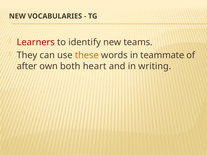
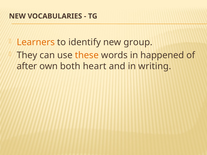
Learners colour: red -> orange (36, 42)
teams: teams -> group (138, 42)
teammate: teammate -> happened (162, 55)
